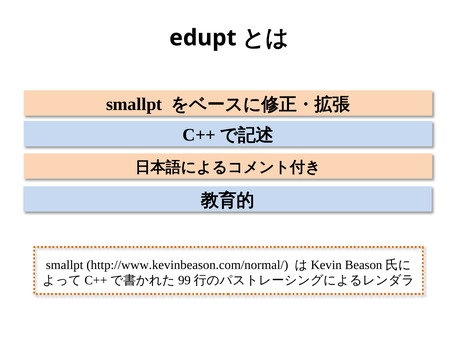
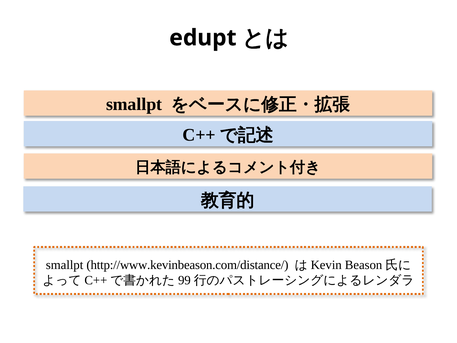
http://www.kevinbeason.com/normal/: http://www.kevinbeason.com/normal/ -> http://www.kevinbeason.com/distance/ (187, 265)
